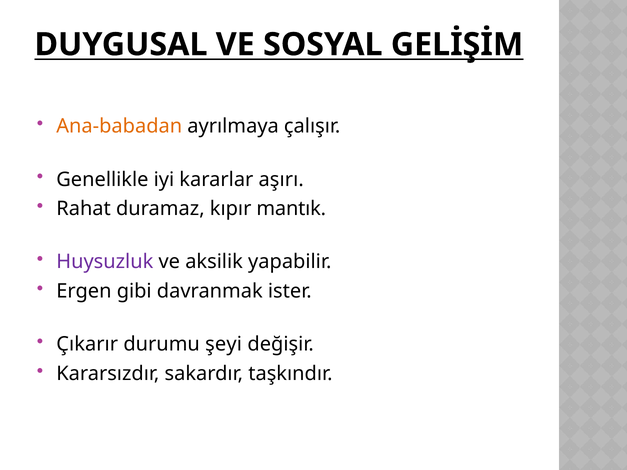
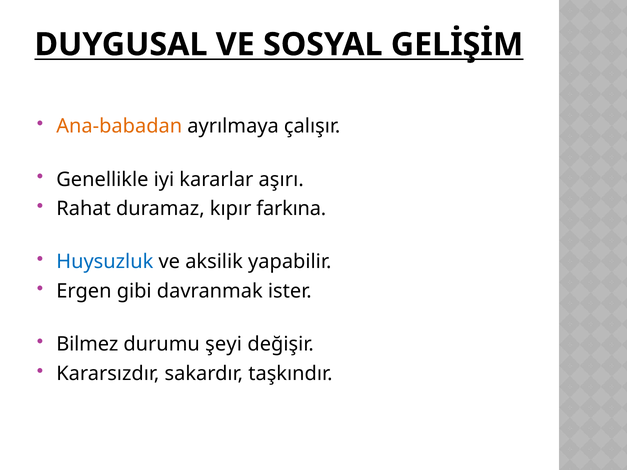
mantık: mantık -> farkına (291, 209)
Huysuzluk colour: purple -> blue (105, 262)
Çıkarır: Çıkarır -> Bilmez (87, 345)
